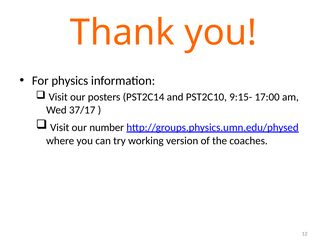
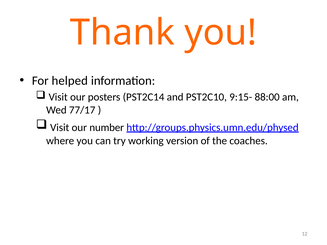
physics: physics -> helped (70, 81)
17:00: 17:00 -> 88:00 (267, 97)
37/17: 37/17 -> 77/17 (82, 110)
